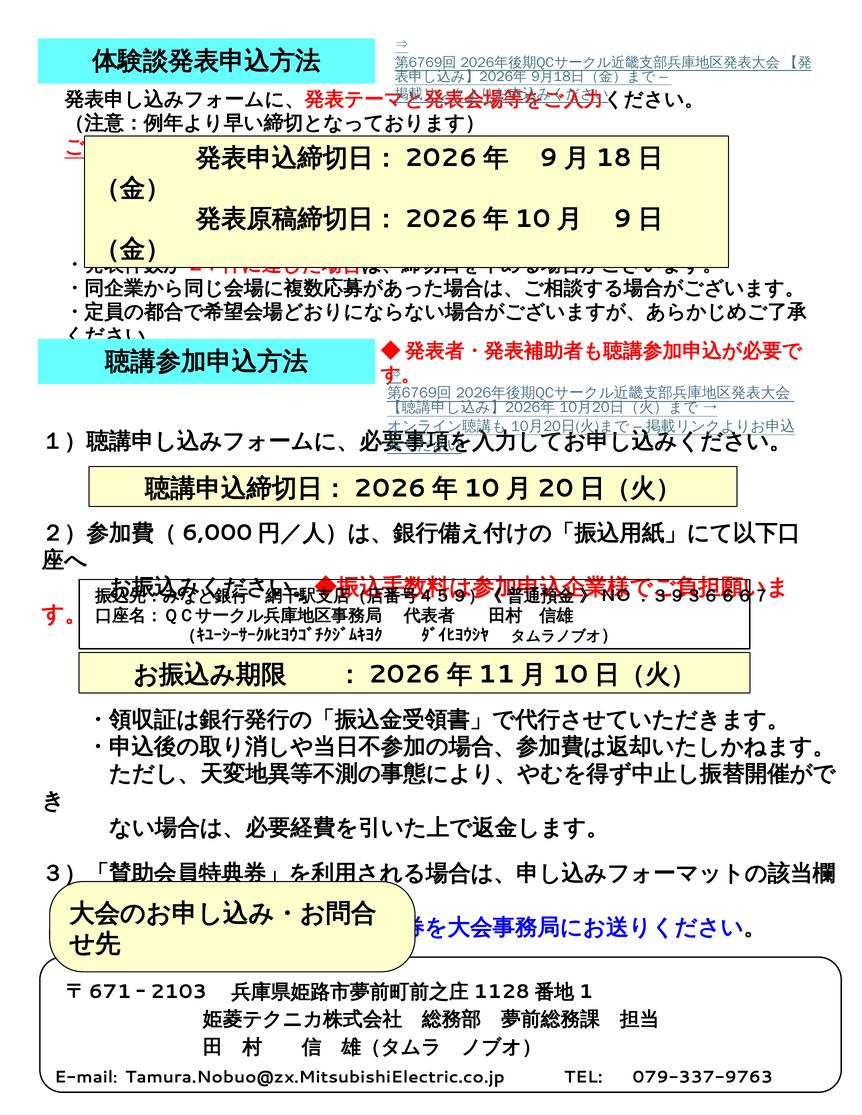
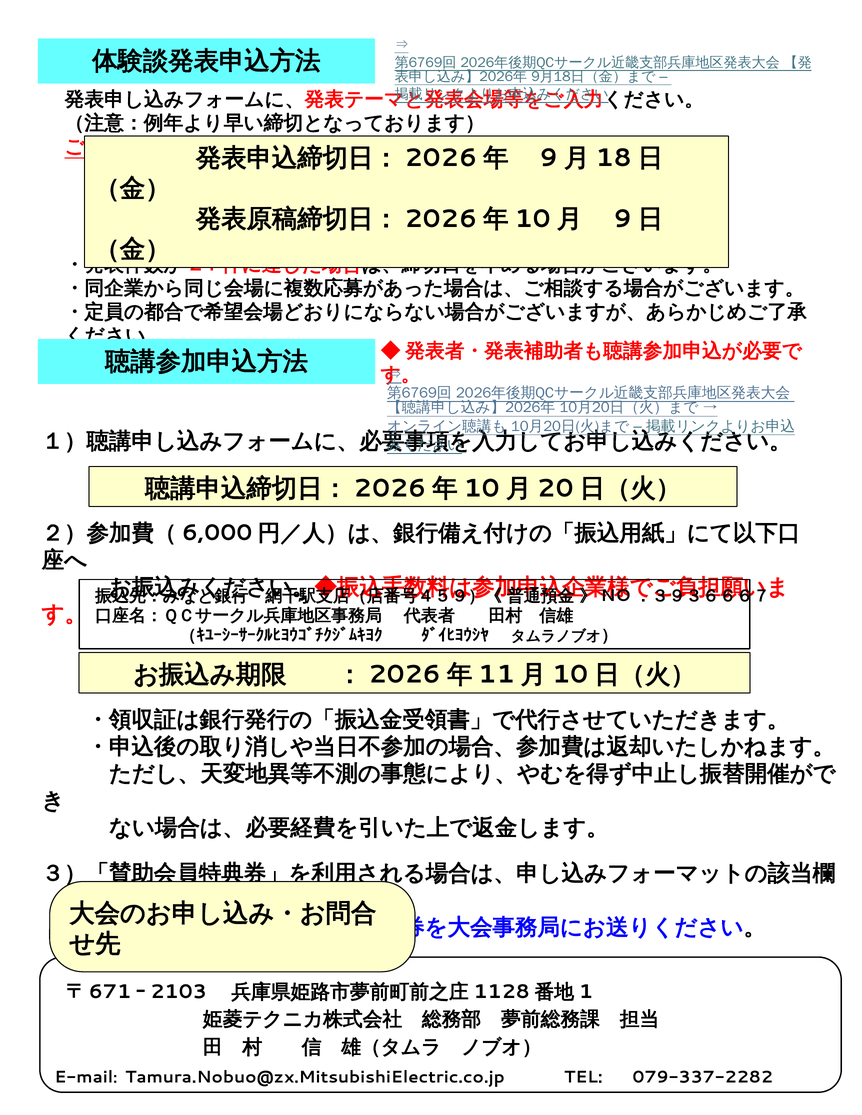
079-337-9763: 079-337-9763 -> 079-337-2282 (703, 1078)
